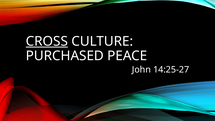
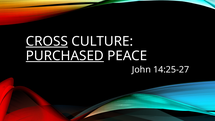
PURCHASED underline: none -> present (65, 56)
